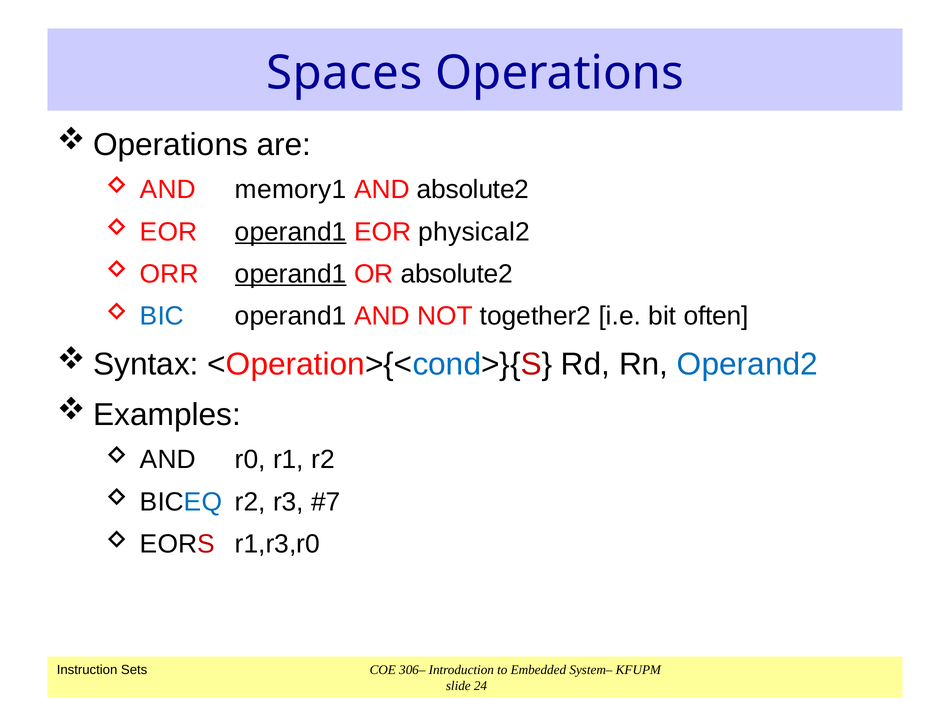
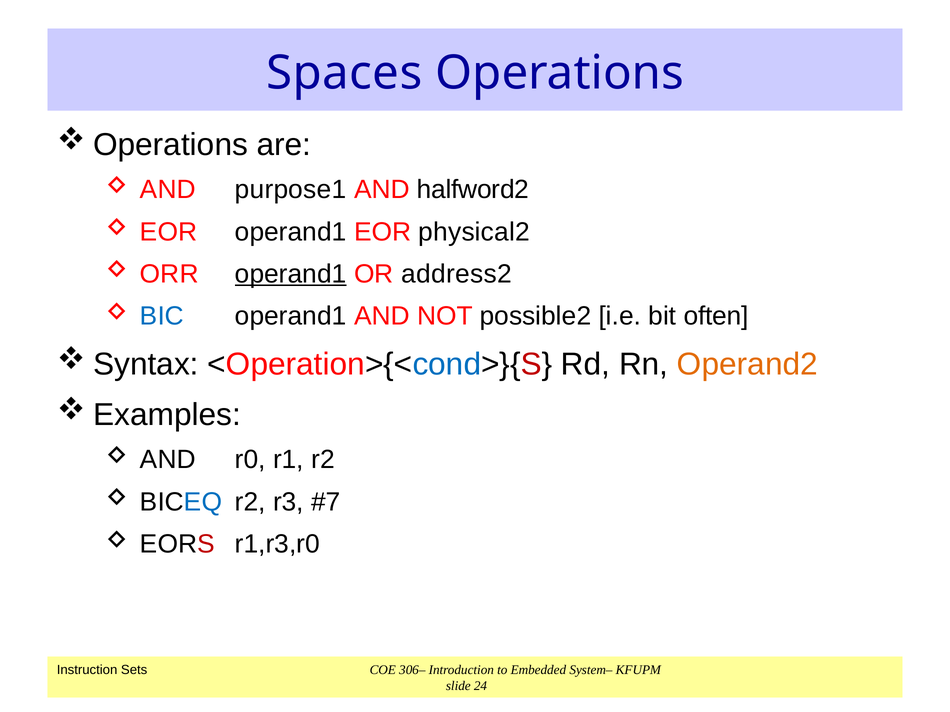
memory1: memory1 -> purpose1 (291, 190)
AND absolute2: absolute2 -> halfword2 (473, 190)
operand1 underline: present -> none (291, 232)
OR absolute2: absolute2 -> address2 (457, 274)
together2: together2 -> possible2 (535, 316)
Operand2 colour: blue -> orange (747, 364)
